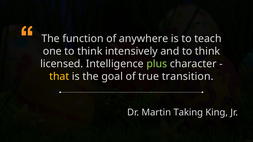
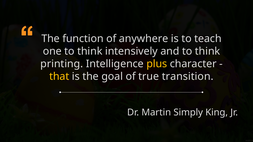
licensed: licensed -> printing (62, 64)
plus colour: light green -> yellow (157, 64)
Taking: Taking -> Simply (188, 113)
